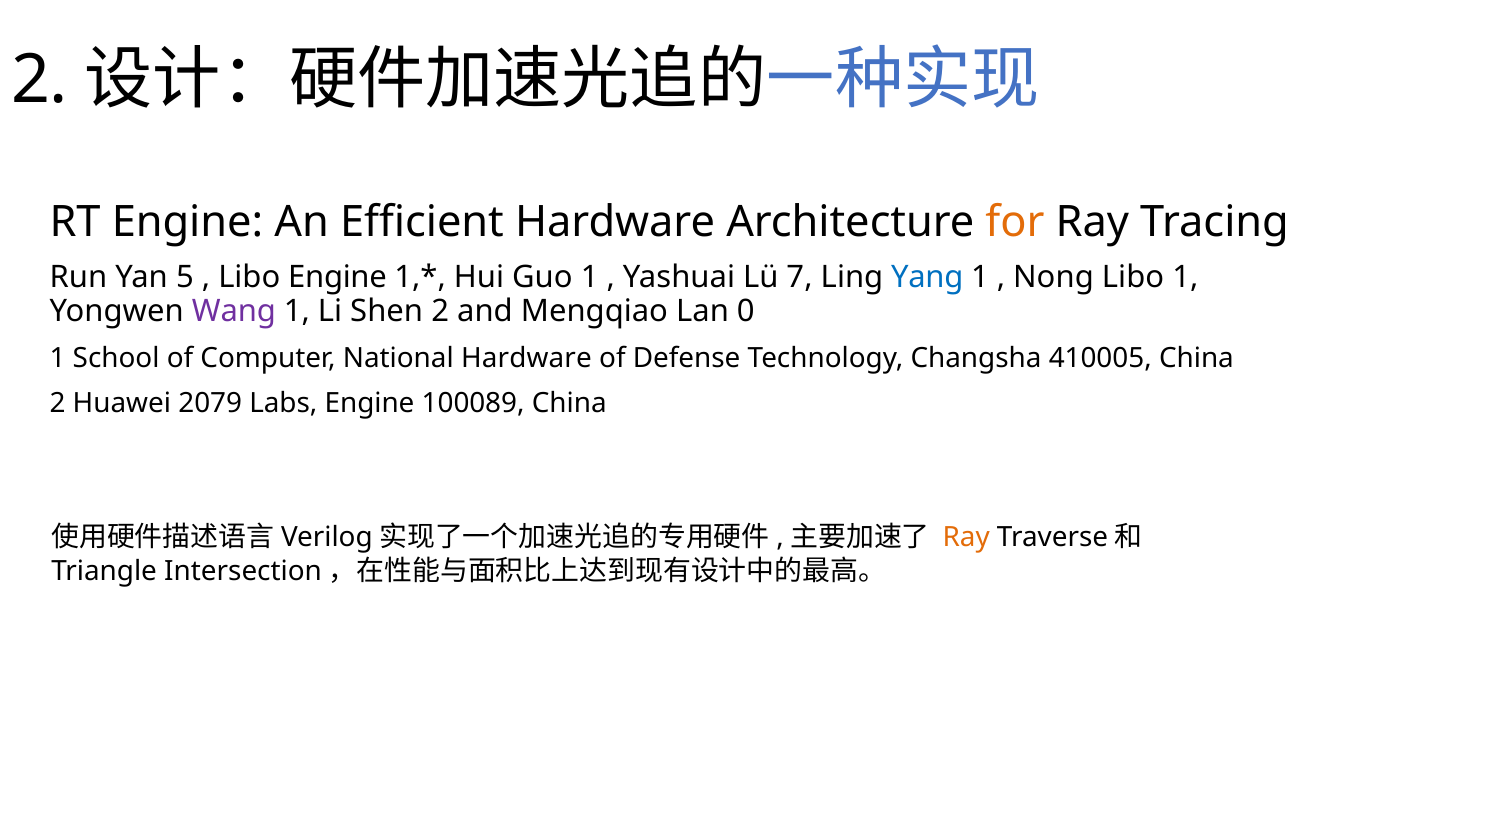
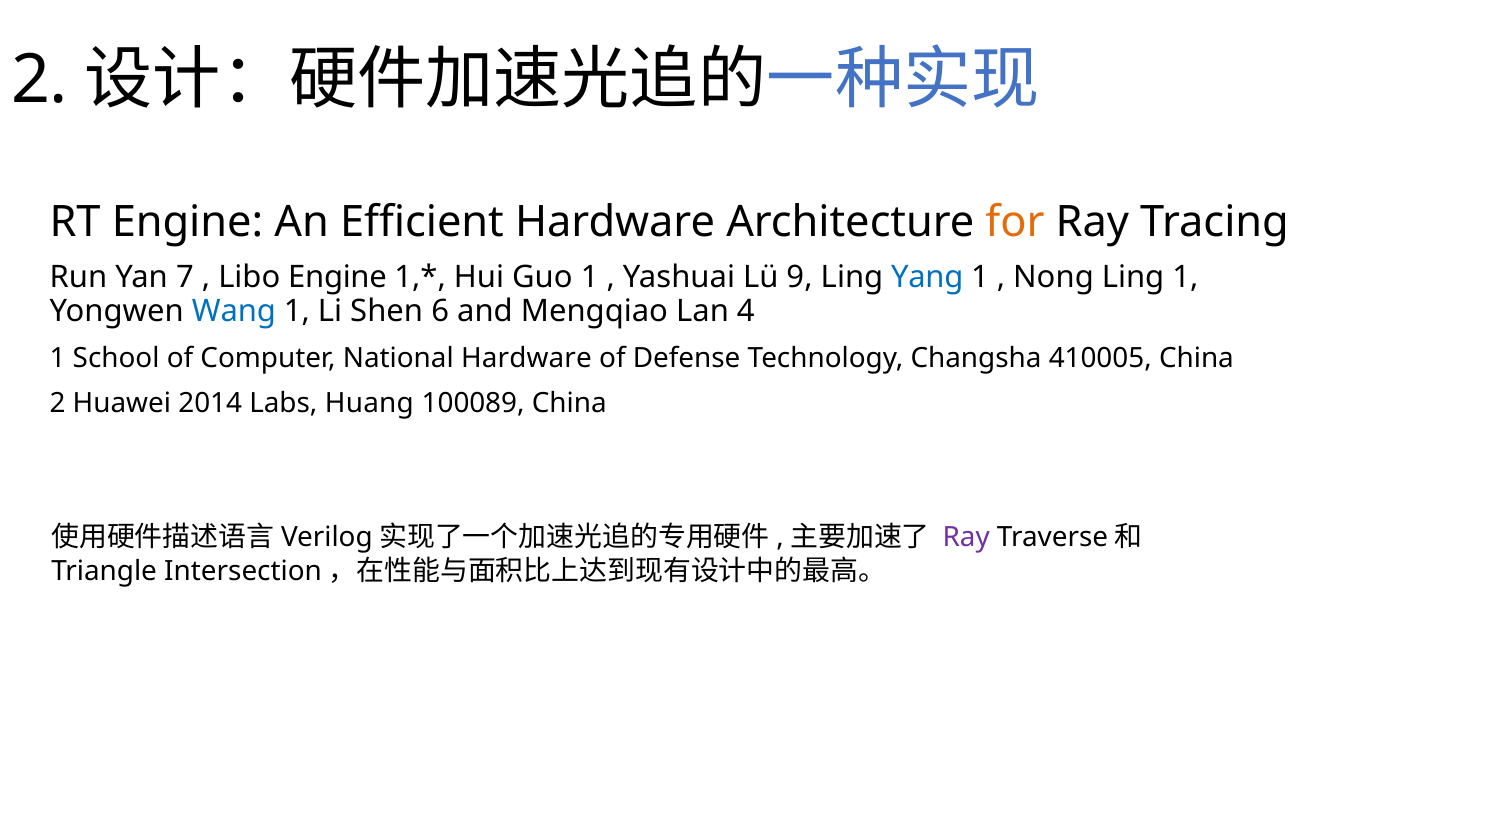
5: 5 -> 7 (185, 278)
7: 7 -> 9 (800, 278)
Nong Libo: Libo -> Ling (1133, 278)
Wang colour: purple -> blue (234, 311)
Shen 2: 2 -> 6 (440, 311)
0: 0 -> 4 (746, 311)
2079: 2079 -> 2014 (210, 404)
Labs Engine: Engine -> Huang (369, 404)
Ray colour: orange -> purple (966, 538)
